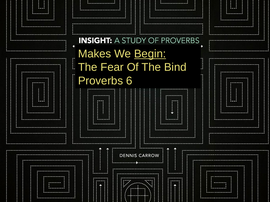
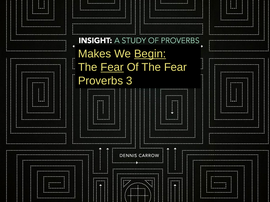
Fear underline: none -> present (112, 67)
Of The Bind: Bind -> Fear (175, 67)
6: 6 -> 3 (129, 81)
